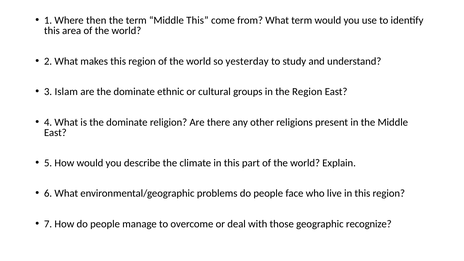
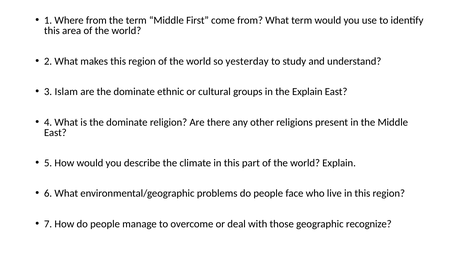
Where then: then -> from (96, 20)
Middle This: This -> First (198, 20)
the Region: Region -> Explain (307, 92)
